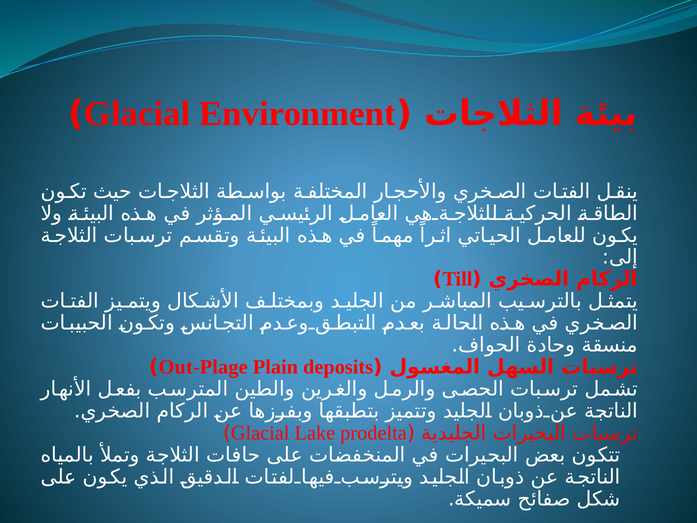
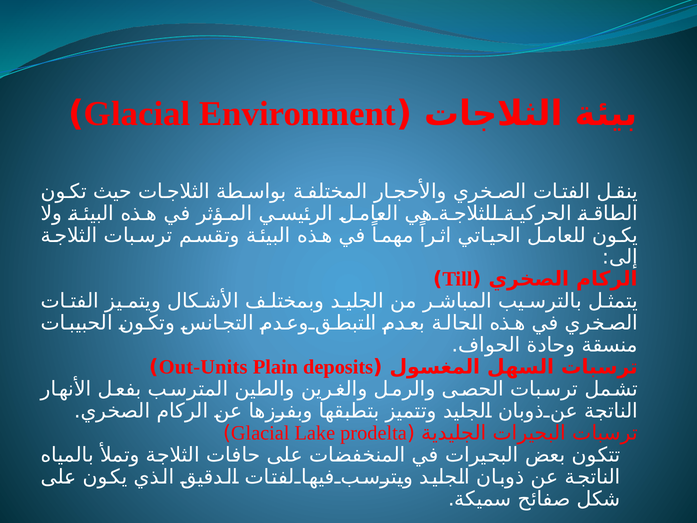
Out-Plage: Out-Plage -> Out-Units (203, 367)
